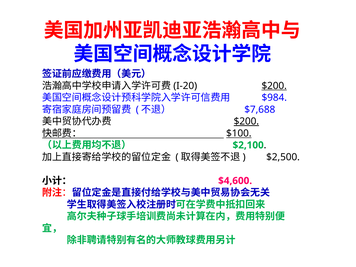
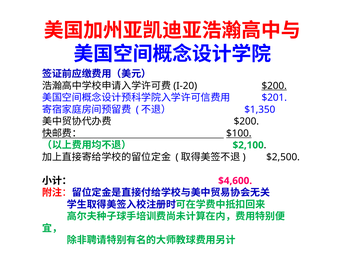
$984: $984 -> $201 (274, 98)
$7,688: $7,688 -> $1,350 (260, 110)
$200 underline: present -> none (246, 121)
